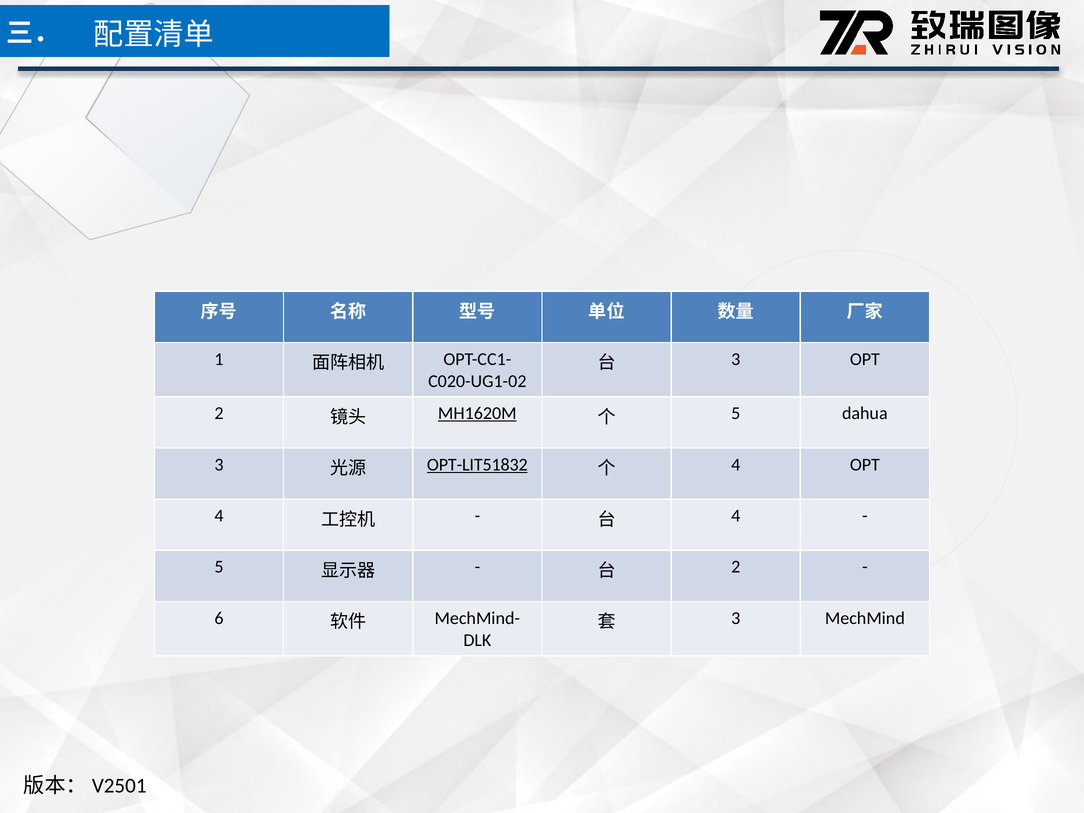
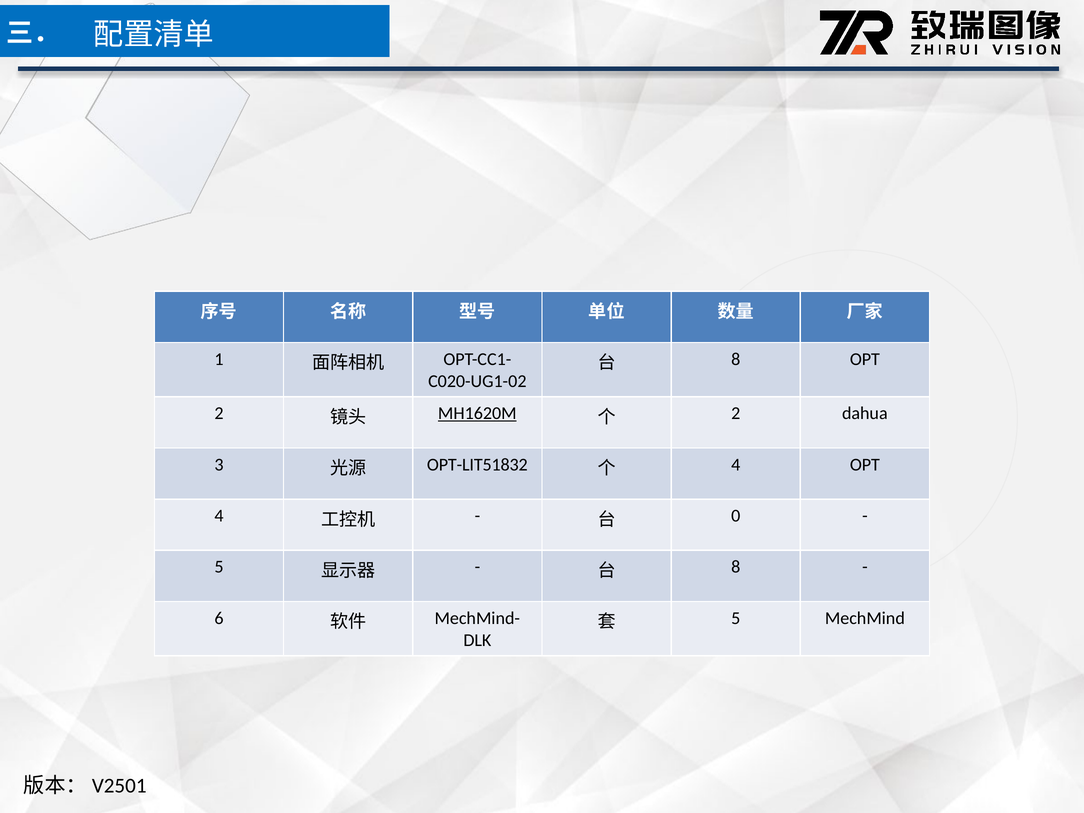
3: 3 -> 8 (736, 359)
5: 5 -> 2 (736, 413)
OPT-LIT51832 underline: present -> none (477, 465)
4: 4 -> 0 (736, 516)
2: 2 -> 8 (736, 567)
3: 3 -> 5 (736, 618)
